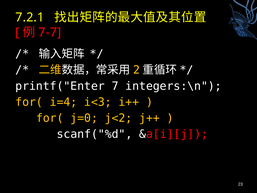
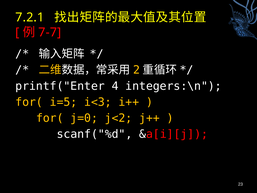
7: 7 -> 4 (115, 86)
i=4: i=4 -> i=5 (63, 102)
